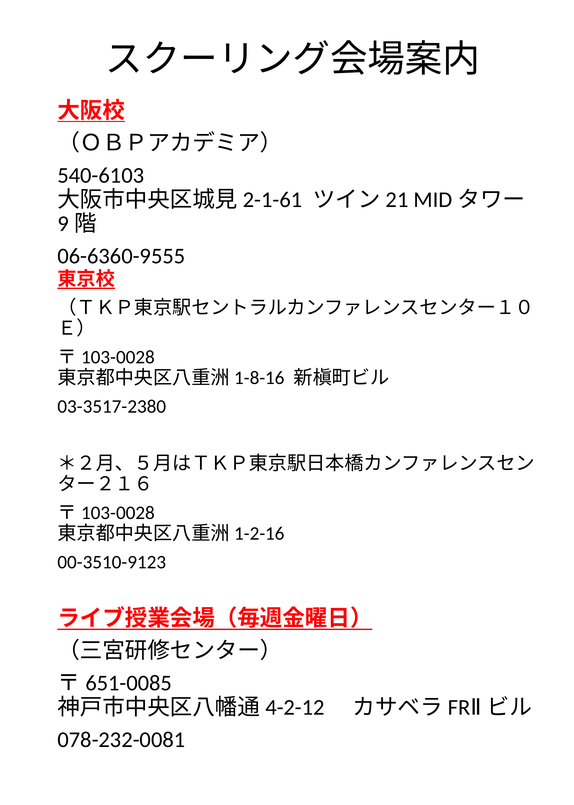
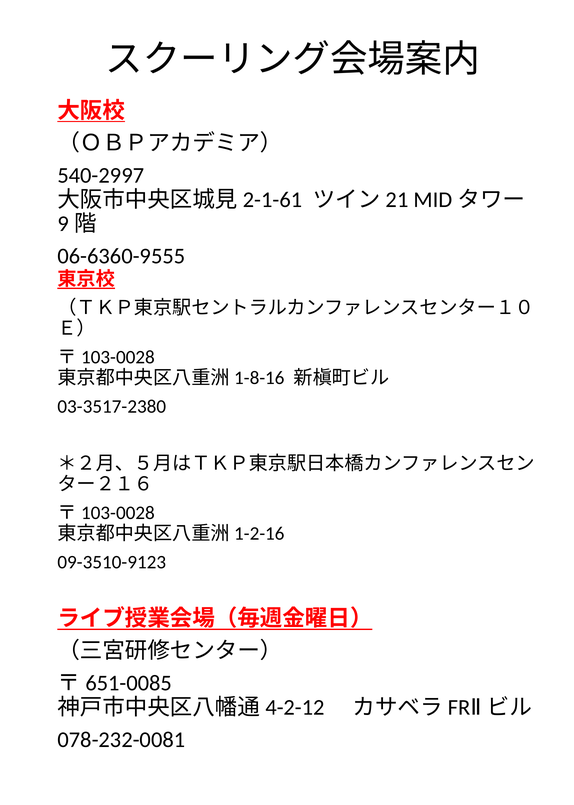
540-6103: 540-6103 -> 540-2997 (101, 175)
00-3510-9123: 00-3510-9123 -> 09-3510-9123 (112, 562)
